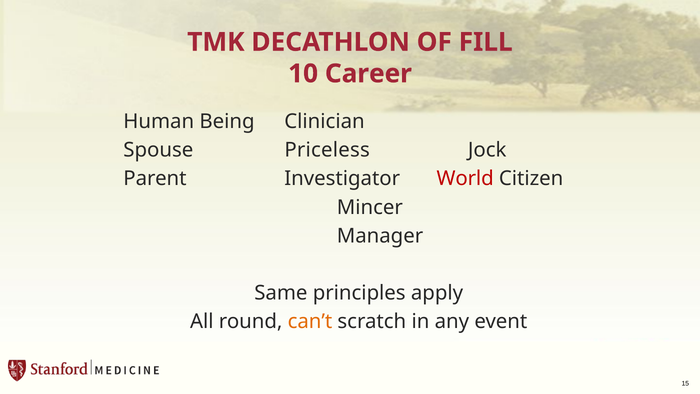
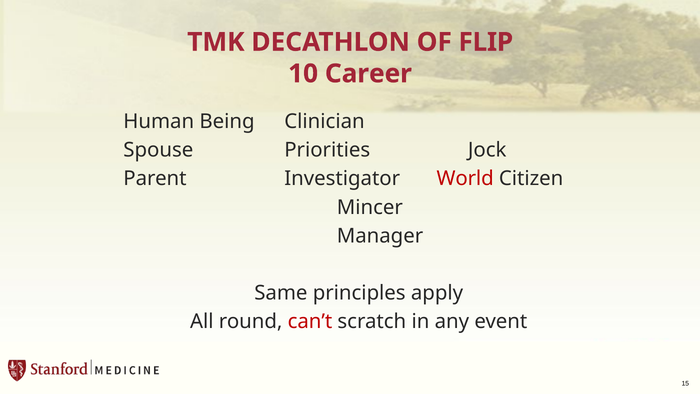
FILL: FILL -> FLIP (486, 42)
Priceless: Priceless -> Priorities (327, 150)
can’t colour: orange -> red (310, 322)
